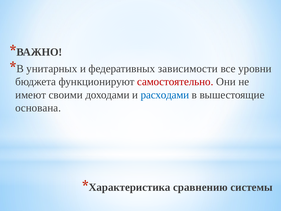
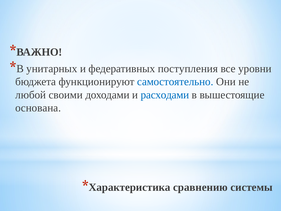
зависимости: зависимости -> поступления (188, 69)
самостоятельно colour: red -> blue (175, 82)
имеют: имеют -> любой (31, 95)
